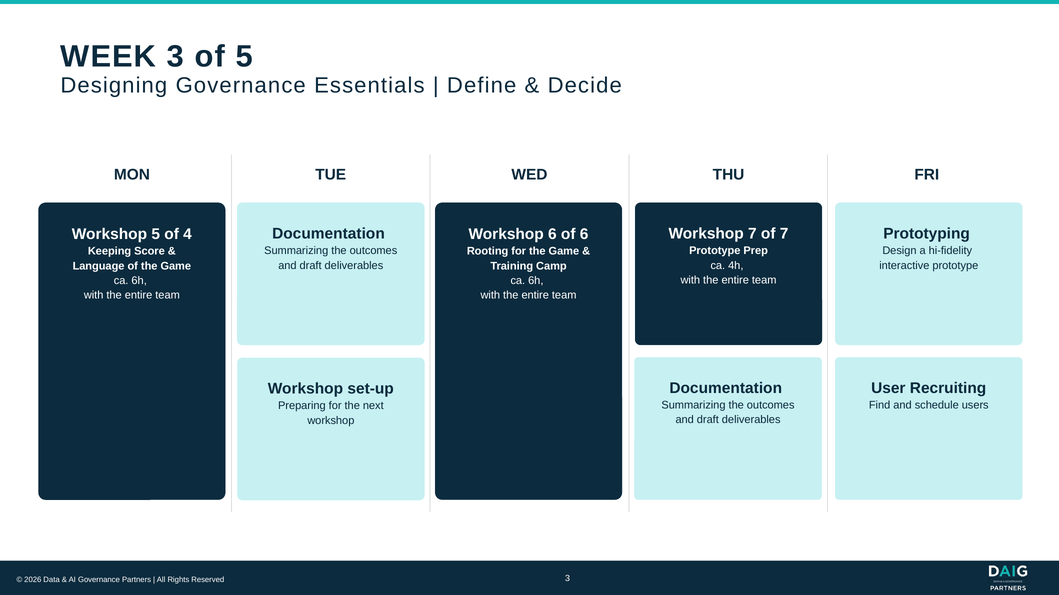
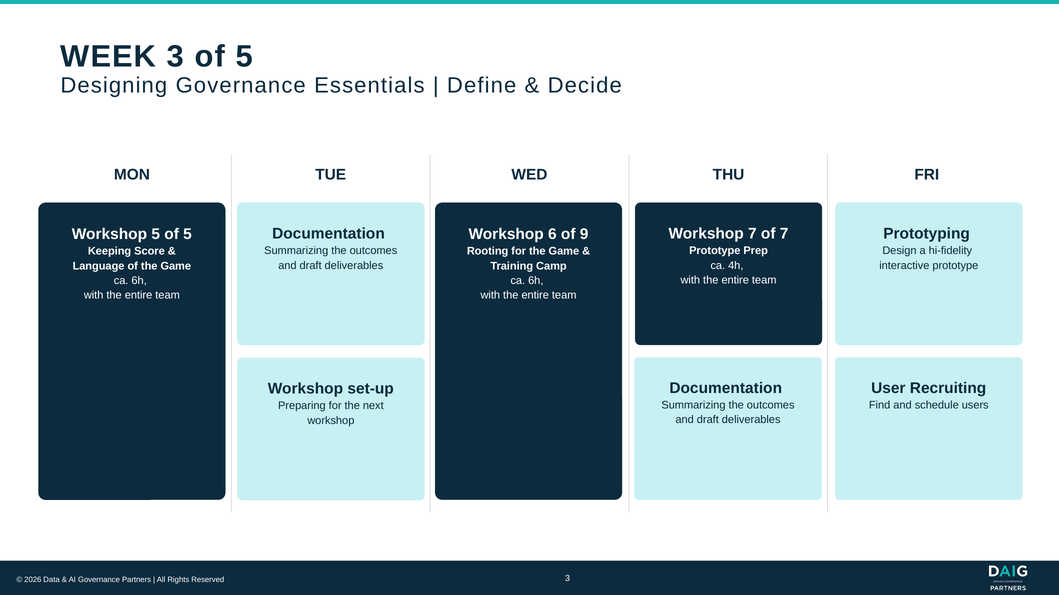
5 of 4: 4 -> 5 (187, 234)
of 6: 6 -> 9 (584, 234)
